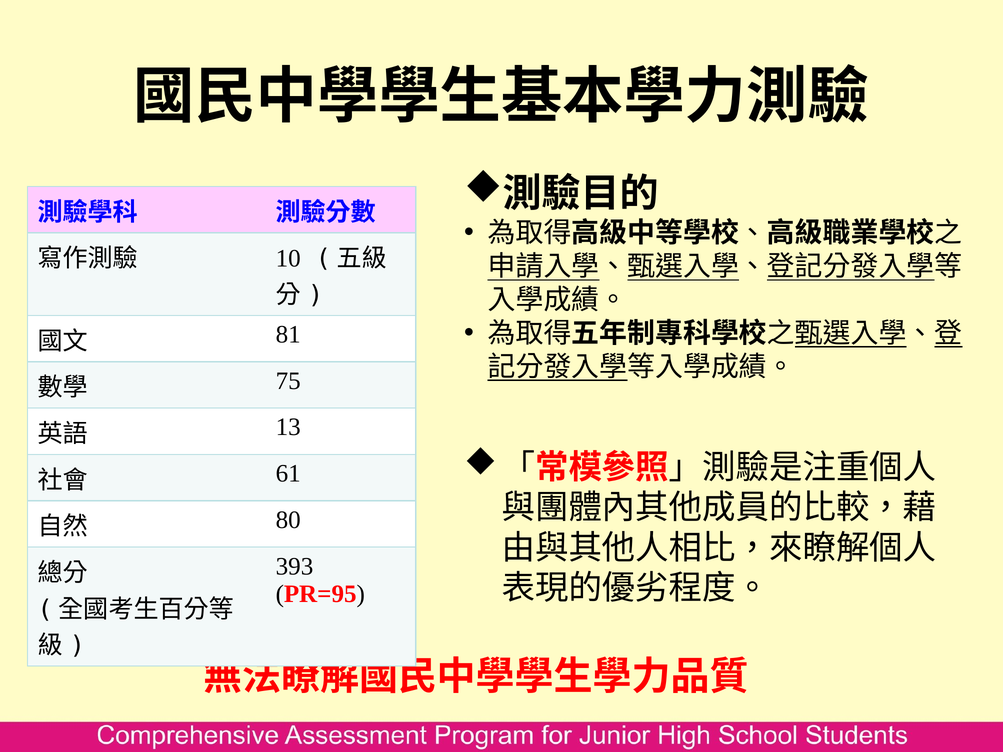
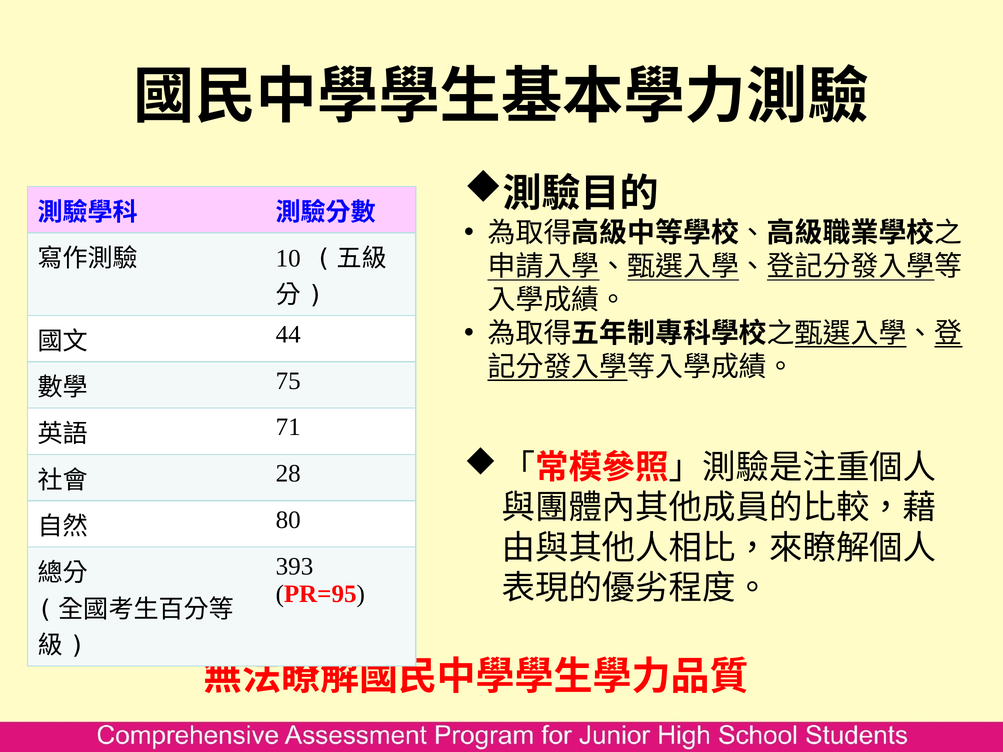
81: 81 -> 44 (288, 335)
13: 13 -> 71 (288, 427)
61: 61 -> 28 (288, 474)
